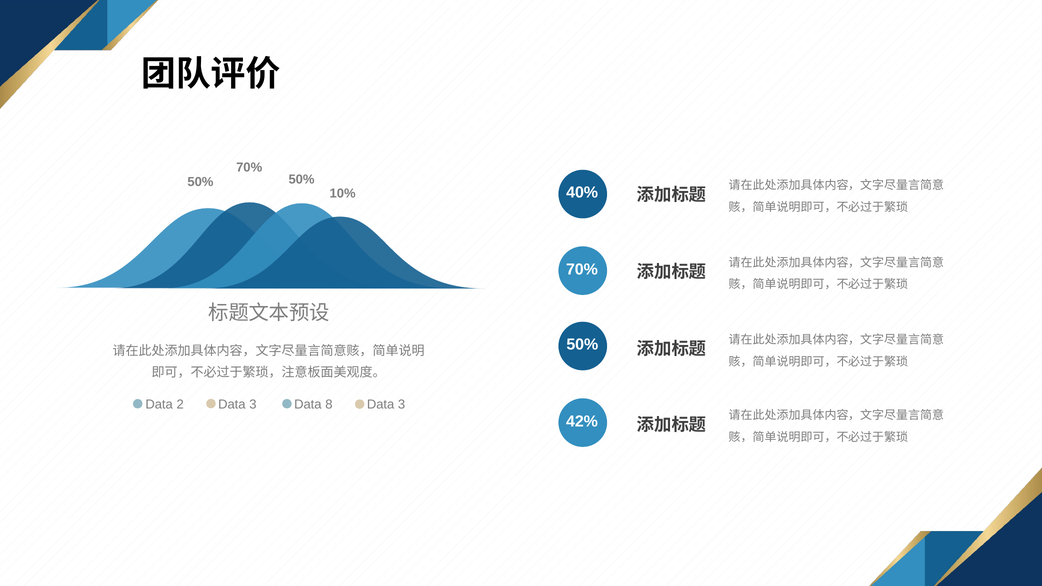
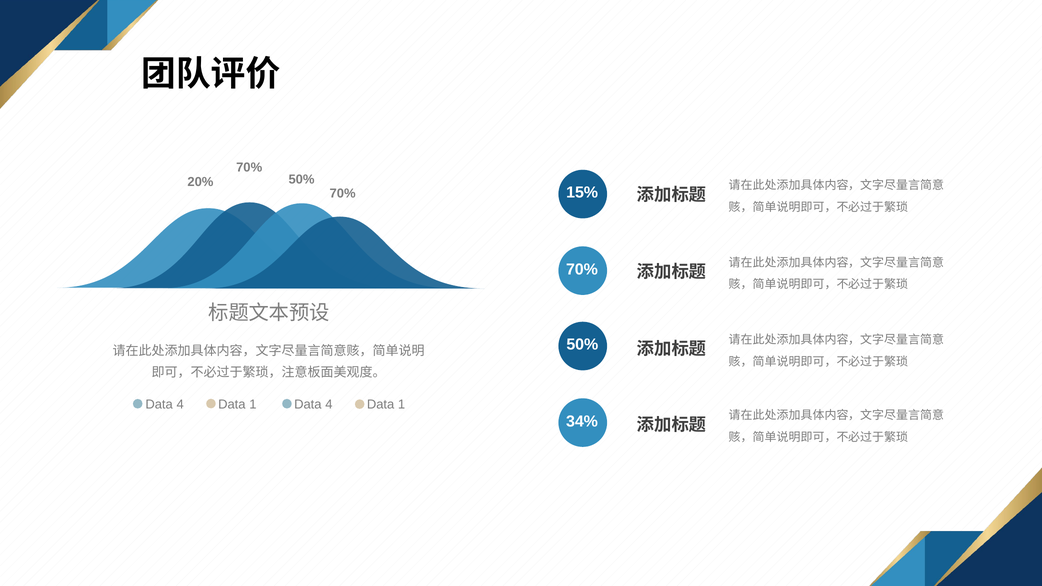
50%: 50% -> 20% (200, 182)
40%: 40% -> 15% (582, 193)
10%: 10% -> 70% (343, 194)
2: 2 -> 4 (180, 404)
3: 3 -> 1 (253, 405)
8: 8 -> 4 (329, 405)
3: 3 -> 1 (402, 405)
42%: 42% -> 34% (582, 421)
